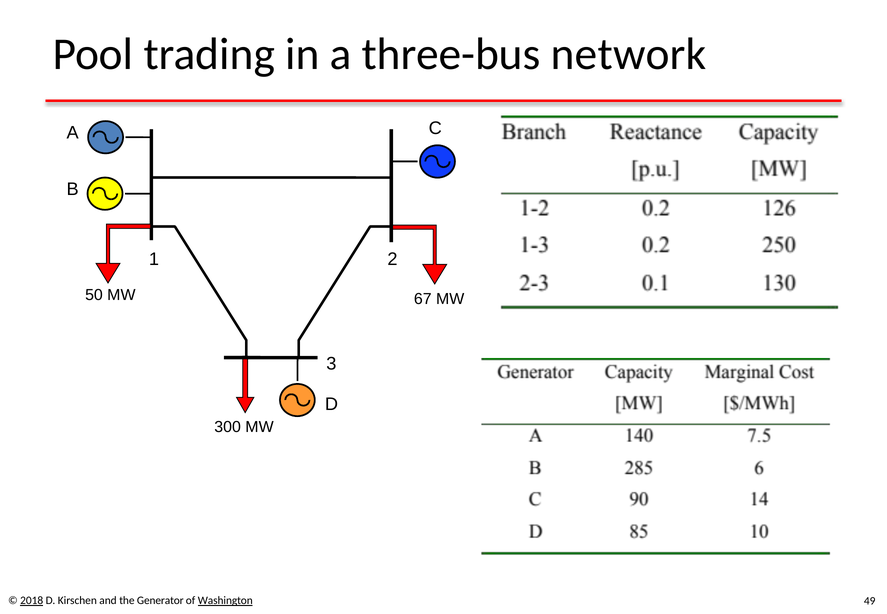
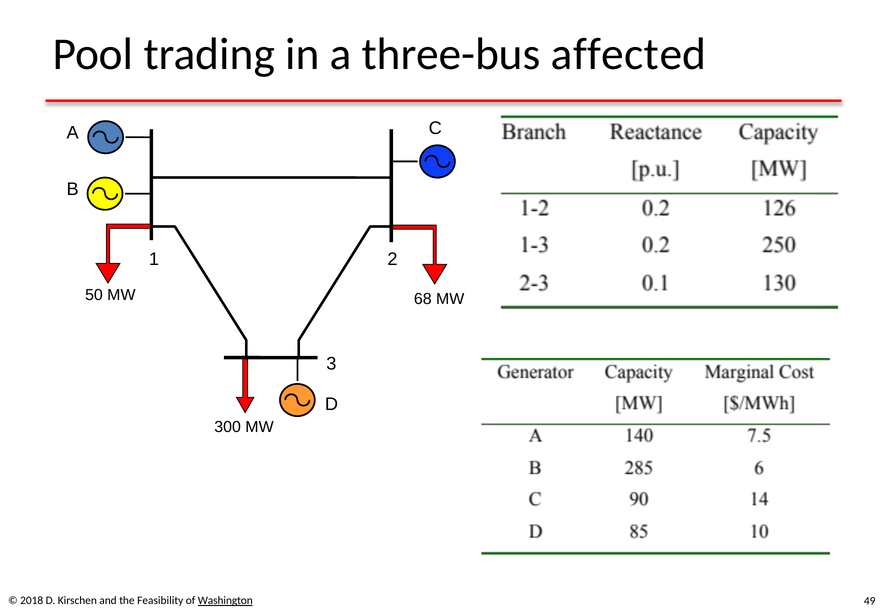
network: network -> affected (629, 54)
67: 67 -> 68 (423, 299)
2018 underline: present -> none (32, 601)
Generator: Generator -> Feasibility (160, 601)
